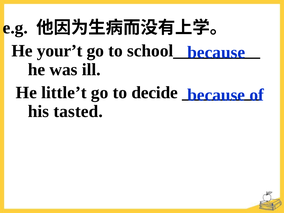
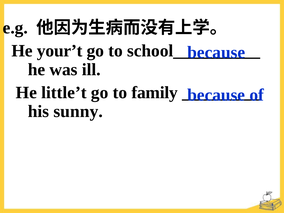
decide: decide -> family (155, 93)
tasted: tasted -> sunny (78, 111)
